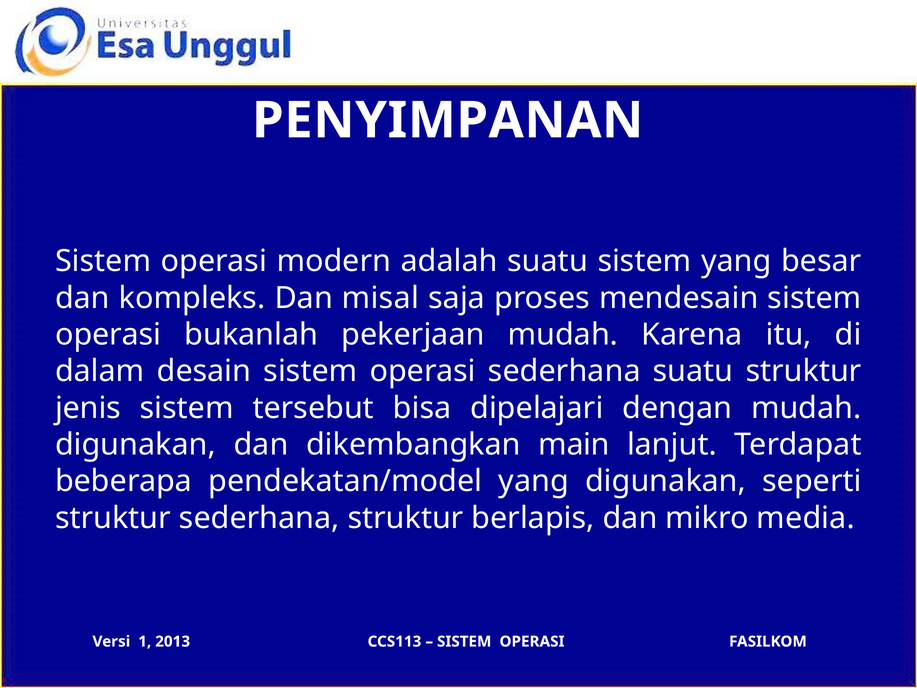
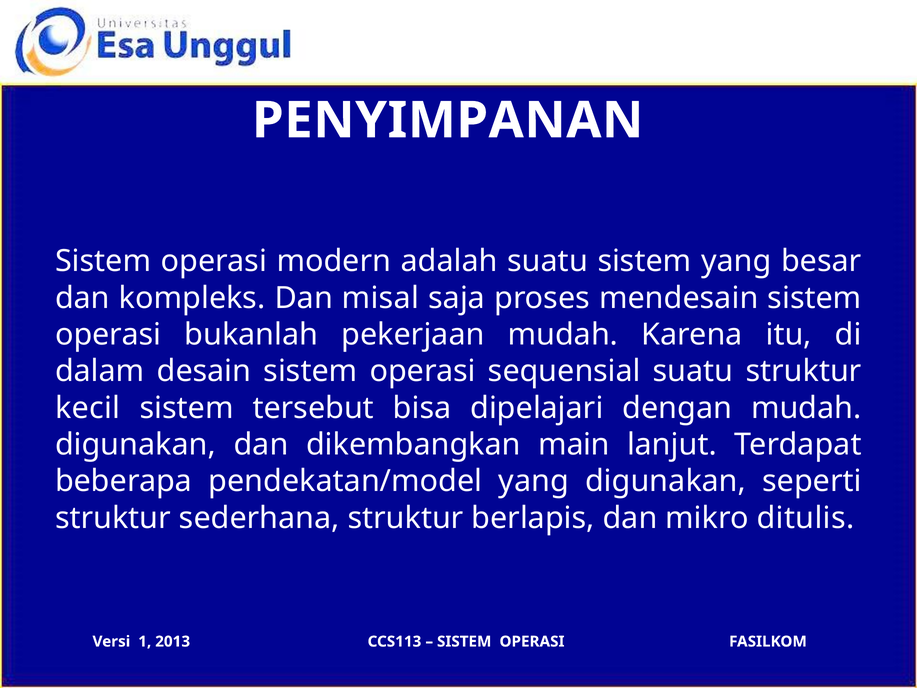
operasi sederhana: sederhana -> sequensial (564, 371)
jenis: jenis -> kecil (88, 408)
media: media -> ditulis (806, 518)
